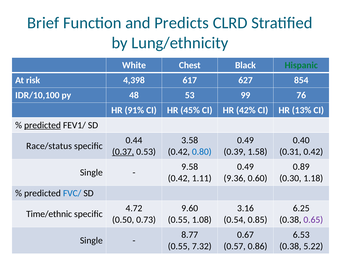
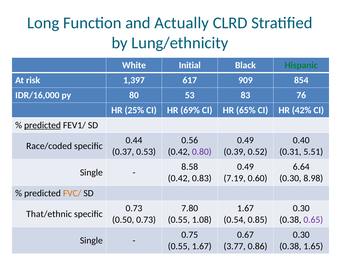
Brief: Brief -> Long (43, 23)
Predicts: Predicts -> Actually (182, 23)
Chest: Chest -> Initial (190, 65)
4,398: 4,398 -> 1,397 (134, 80)
627: 627 -> 909 (245, 80)
IDR/10,100: IDR/10,100 -> IDR/16,000 (37, 95)
48: 48 -> 80 (134, 95)
99: 99 -> 83 (245, 95)
91%: 91% -> 25% (134, 110)
45%: 45% -> 69% (190, 110)
42%: 42% -> 65% (246, 110)
13%: 13% -> 42% (302, 110)
3.58: 3.58 -> 0.56 (190, 140)
Race/status: Race/status -> Race/coded (49, 146)
0.37 underline: present -> none (123, 152)
0.80 colour: blue -> purple (202, 152)
1.58: 1.58 -> 0.52 (258, 152)
0.31 0.42: 0.42 -> 5.51 (313, 152)
9.58: 9.58 -> 8.58 (190, 167)
0.89: 0.89 -> 6.64 (301, 167)
1.11: 1.11 -> 0.83 (202, 178)
9.36: 9.36 -> 7.19 (235, 178)
1.18: 1.18 -> 8.98 (313, 178)
FVC/ colour: blue -> orange (72, 193)
4.72: 4.72 -> 0.73 (134, 208)
9.60: 9.60 -> 7.80 (190, 208)
3.16: 3.16 -> 1.67 (245, 208)
6.25: 6.25 -> 0.30 (301, 208)
Time/ethnic: Time/ethnic -> That/ethnic (49, 214)
8.77: 8.77 -> 0.75 (190, 235)
6.53: 6.53 -> 0.30 (301, 235)
0.55 7.32: 7.32 -> 1.67 (202, 246)
0.57: 0.57 -> 3.77 (235, 246)
5.22: 5.22 -> 1.65 (313, 246)
